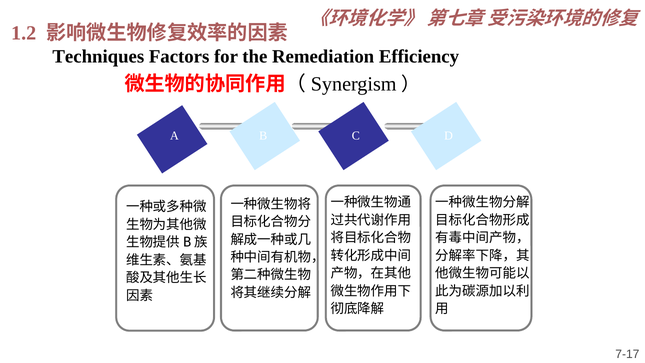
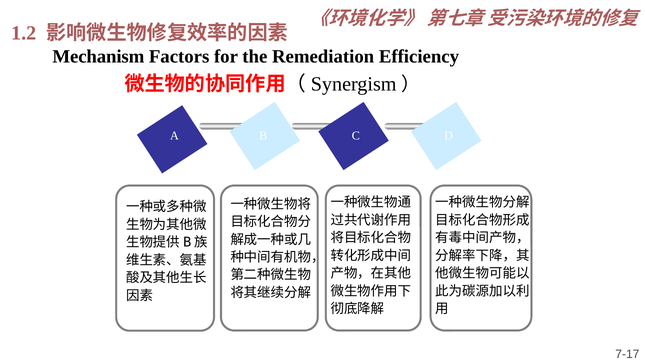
Techniques: Techniques -> Mechanism (98, 56)
